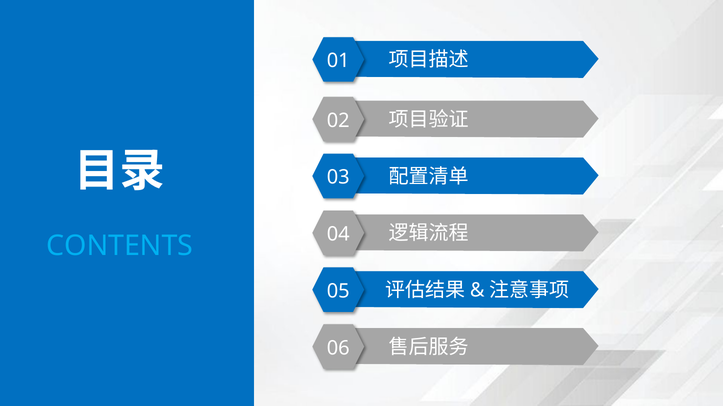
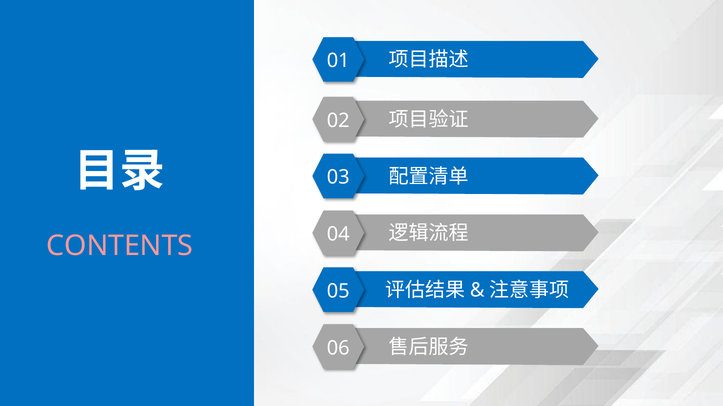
CONTENTS colour: light blue -> pink (120, 246)
